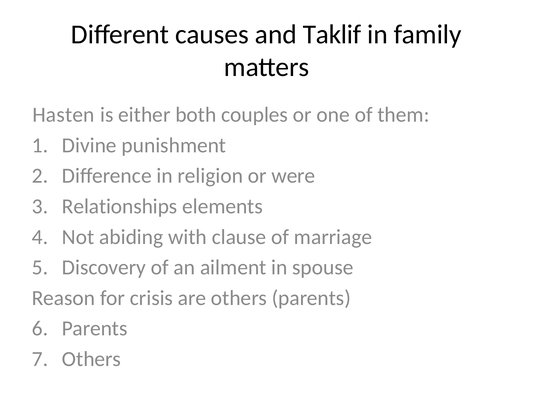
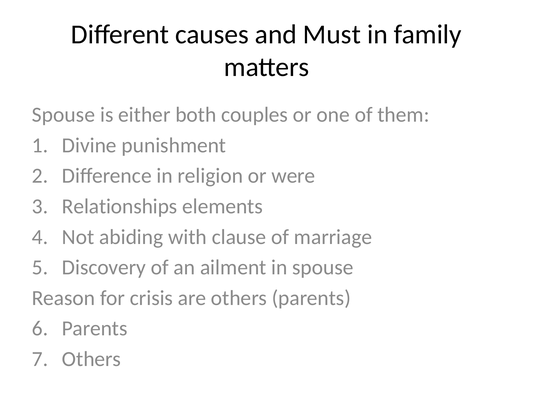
Taklif: Taklif -> Must (332, 34)
Hasten: Hasten -> Spouse (64, 115)
